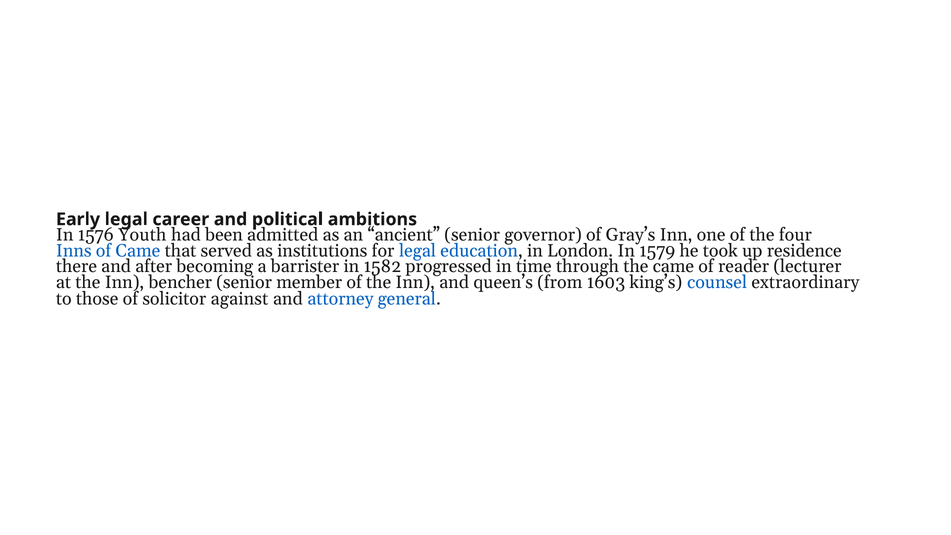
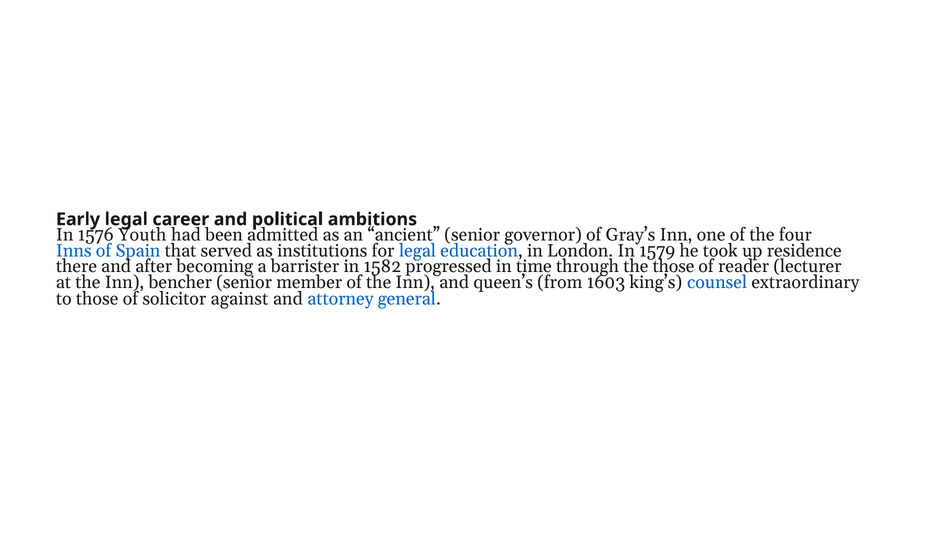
of Came: Came -> Spain (138, 251)
the came: came -> those (674, 266)
